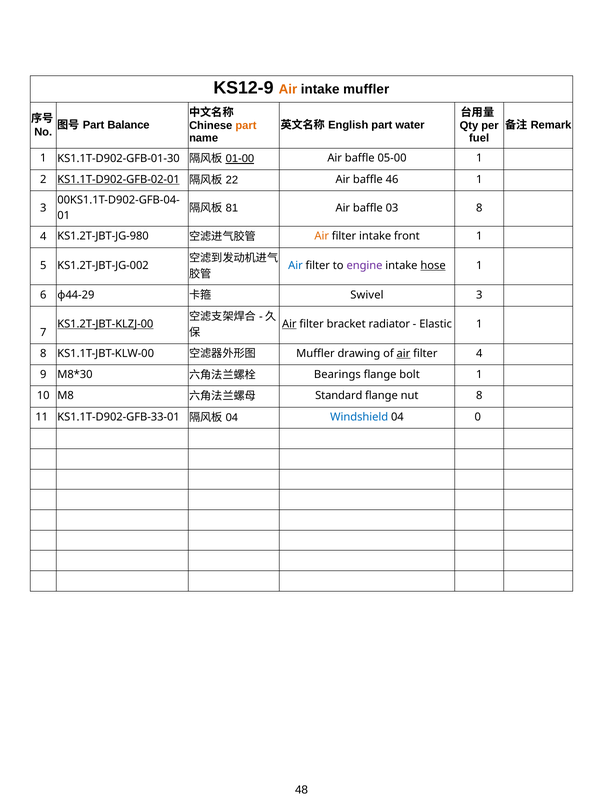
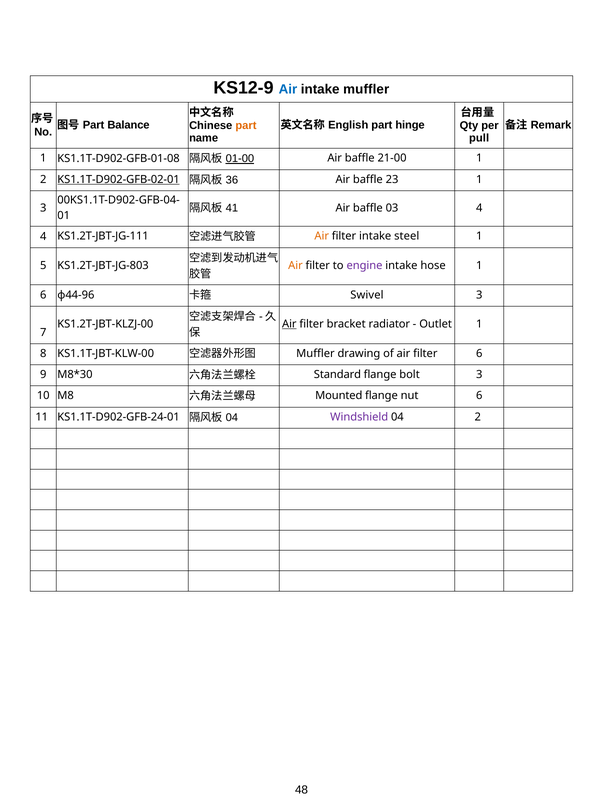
Air colour: orange -> blue (288, 89)
water: water -> hinge (410, 125)
fuel: fuel -> pull (479, 138)
KS1.1T-D902-GFB-01-30: KS1.1T-D902-GFB-01-30 -> KS1.1T-D902-GFB-01-08 (119, 159)
05-00: 05-00 -> 21-00 (392, 158)
22: 22 -> 36 (232, 180)
46: 46 -> 23 (392, 179)
81: 81 -> 41 (232, 208)
03 8: 8 -> 4 (479, 208)
KS1.2T-JBT-JG-980: KS1.2T-JBT-JG-980 -> KS1.2T-JBT-JG-111 (103, 236)
front: front -> steel (407, 236)
KS1.2T-JBT-JG-002: KS1.2T-JBT-JG-002 -> KS1.2T-JBT-JG-803 (103, 265)
Air colour: blue -> orange (295, 265)
hose underline: present -> none (433, 265)
φ44-29: φ44-29 -> φ44-96 (76, 295)
KS1.2T-JBT-KLZJ-00 underline: present -> none (105, 324)
Elastic: Elastic -> Outlet (436, 324)
air underline: present -> none (403, 353)
filter 4: 4 -> 6 (479, 353)
Bearings: Bearings -> Standard (337, 375)
bolt 1: 1 -> 3 (479, 375)
Standard: Standard -> Mounted (339, 396)
nut 8: 8 -> 6 (479, 396)
KS1.1T-D902-GFB-33-01: KS1.1T-D902-GFB-33-01 -> KS1.1T-D902-GFB-24-01 (119, 417)
Windshield colour: blue -> purple (359, 417)
04 0: 0 -> 2 (478, 417)
